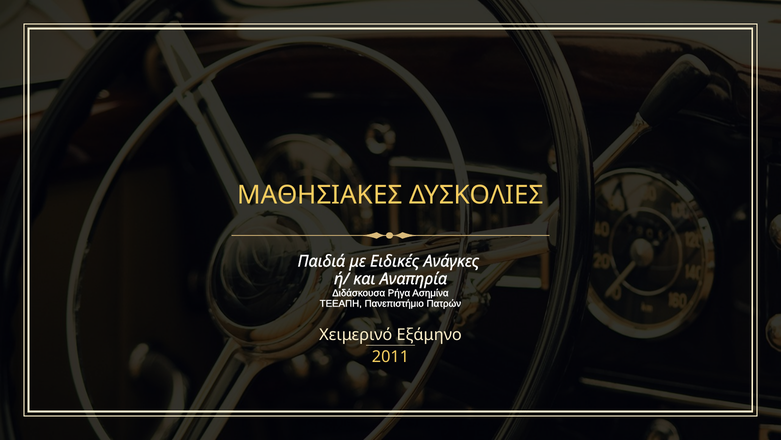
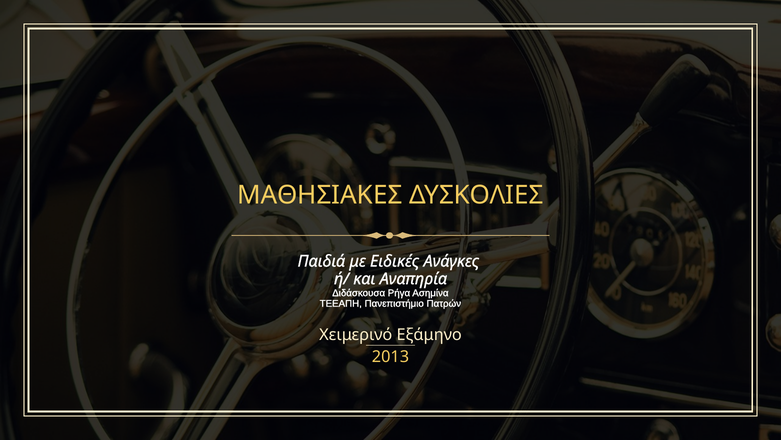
2011: 2011 -> 2013 (390, 356)
